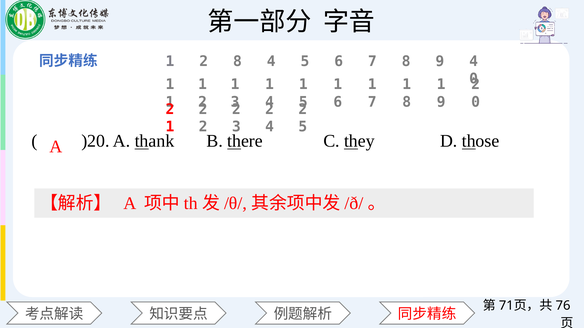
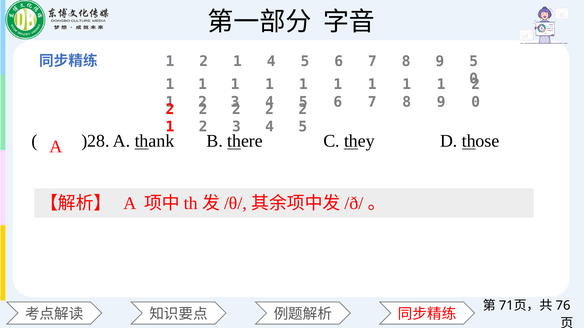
8: 8 -> 1 (237, 61)
9 4: 4 -> 5 (474, 61)
)20: )20 -> )28 (95, 141)
